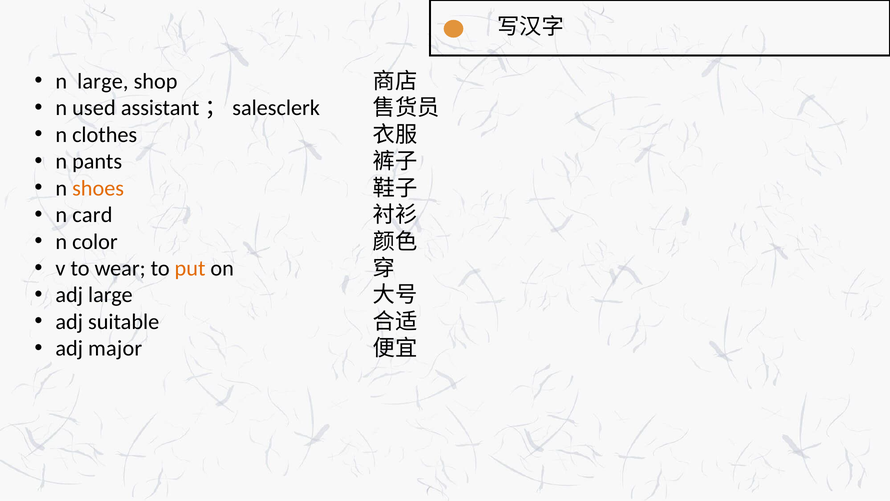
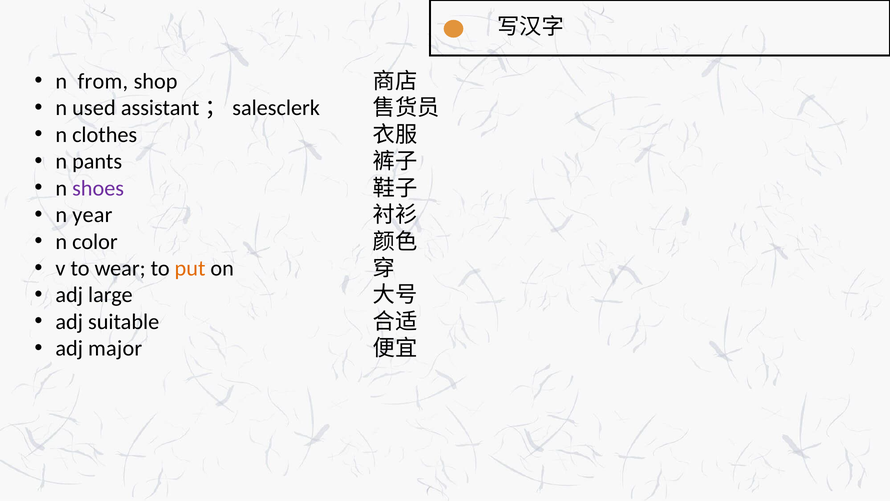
n large: large -> from (103, 81)
shoes colour: orange -> purple (98, 188)
card: card -> year (92, 215)
